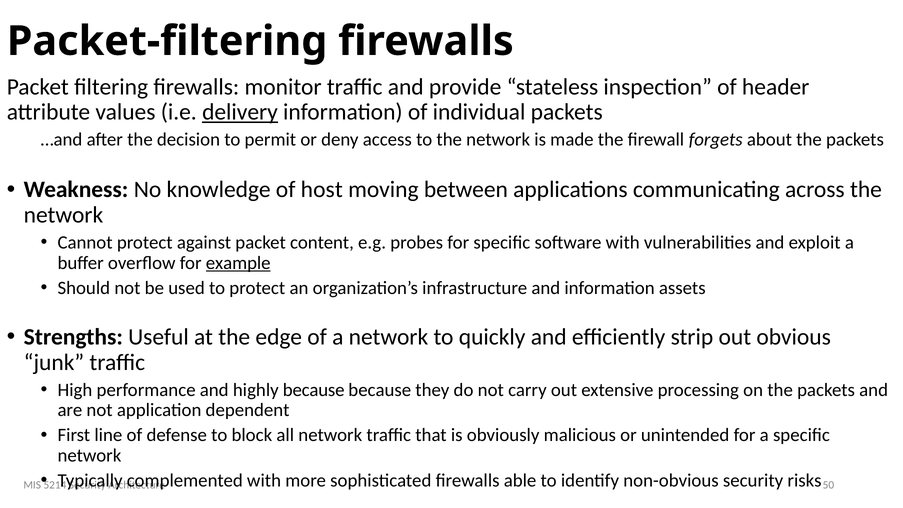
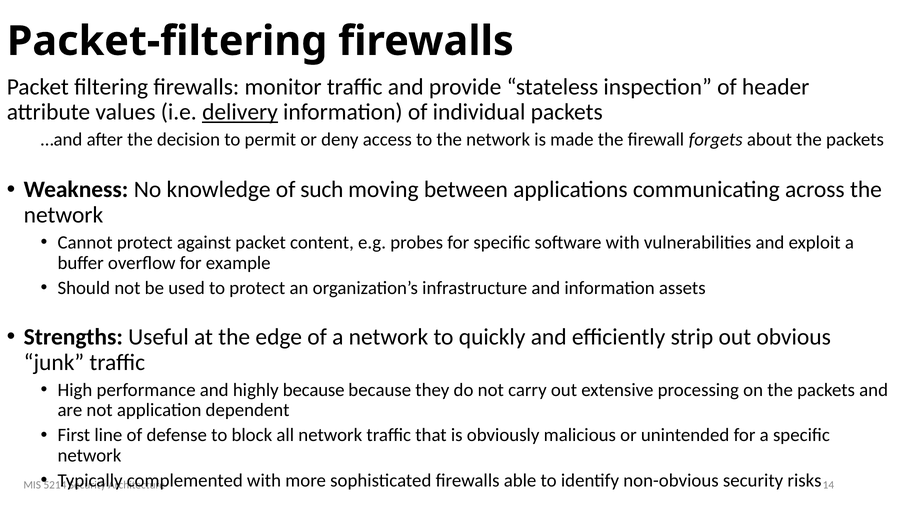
host: host -> such (322, 189)
example underline: present -> none (238, 263)
50: 50 -> 14 (828, 485)
